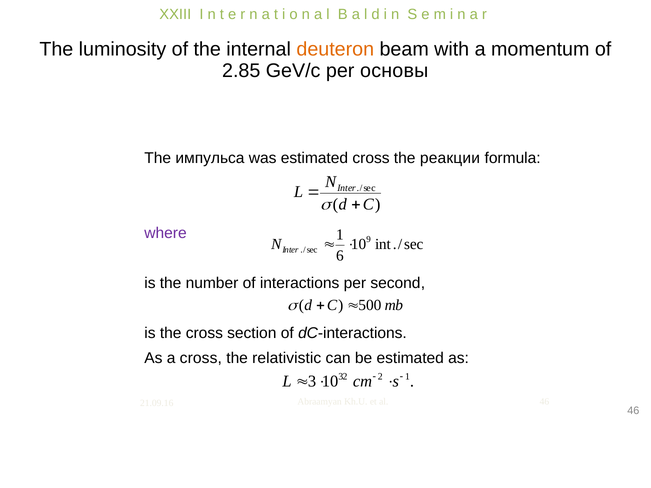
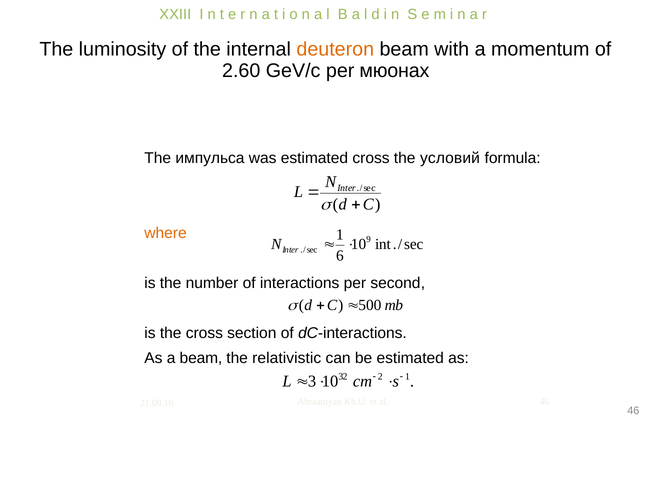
2.85: 2.85 -> 2.60 (241, 71)
основы: основы -> мюонах (394, 71)
реакции: реакции -> условий (450, 158)
where colour: purple -> orange (166, 233)
a cross: cross -> beam (201, 358)
